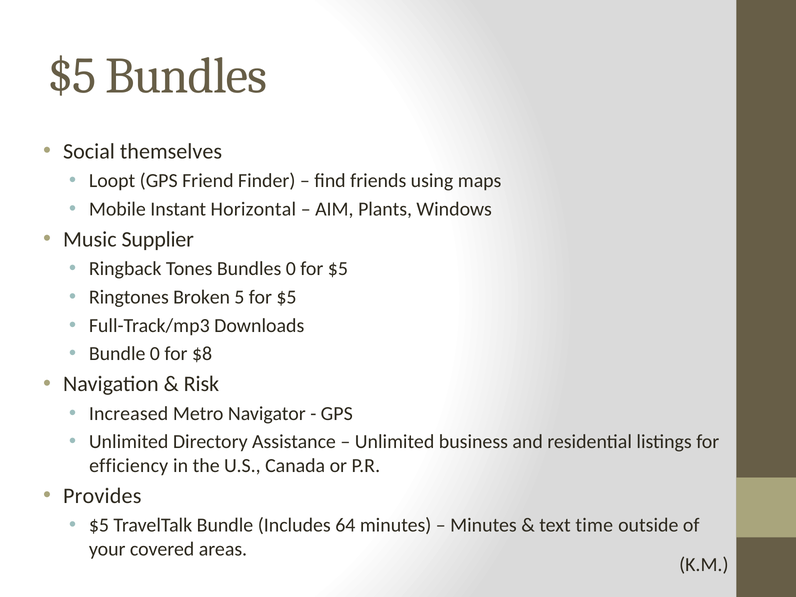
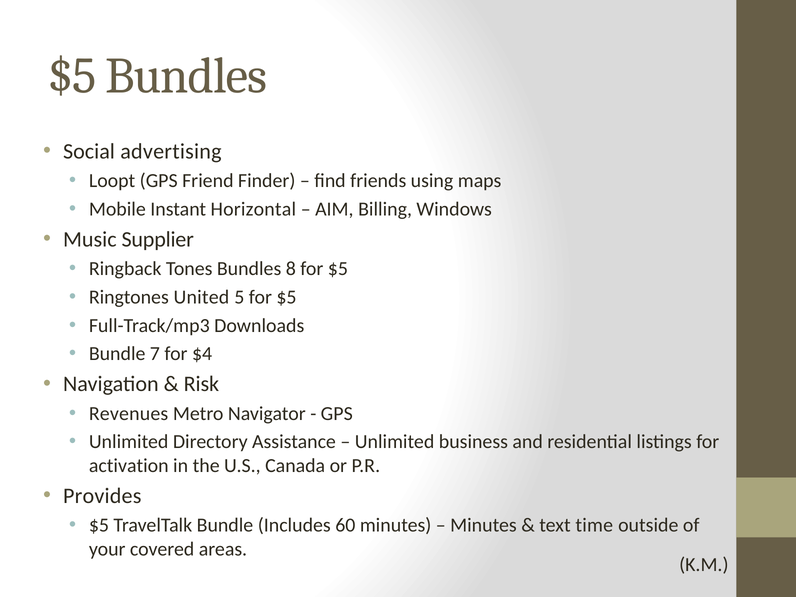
themselves: themselves -> advertising (171, 151)
Plants: Plants -> Billing (385, 209)
Bundles 0: 0 -> 8 (291, 269)
Broken: Broken -> United (201, 297)
Bundle 0: 0 -> 7 (155, 354)
$8: $8 -> $4 (202, 354)
Increased: Increased -> Revenues (129, 414)
efficiency: efficiency -> activation (129, 466)
64: 64 -> 60 (345, 525)
